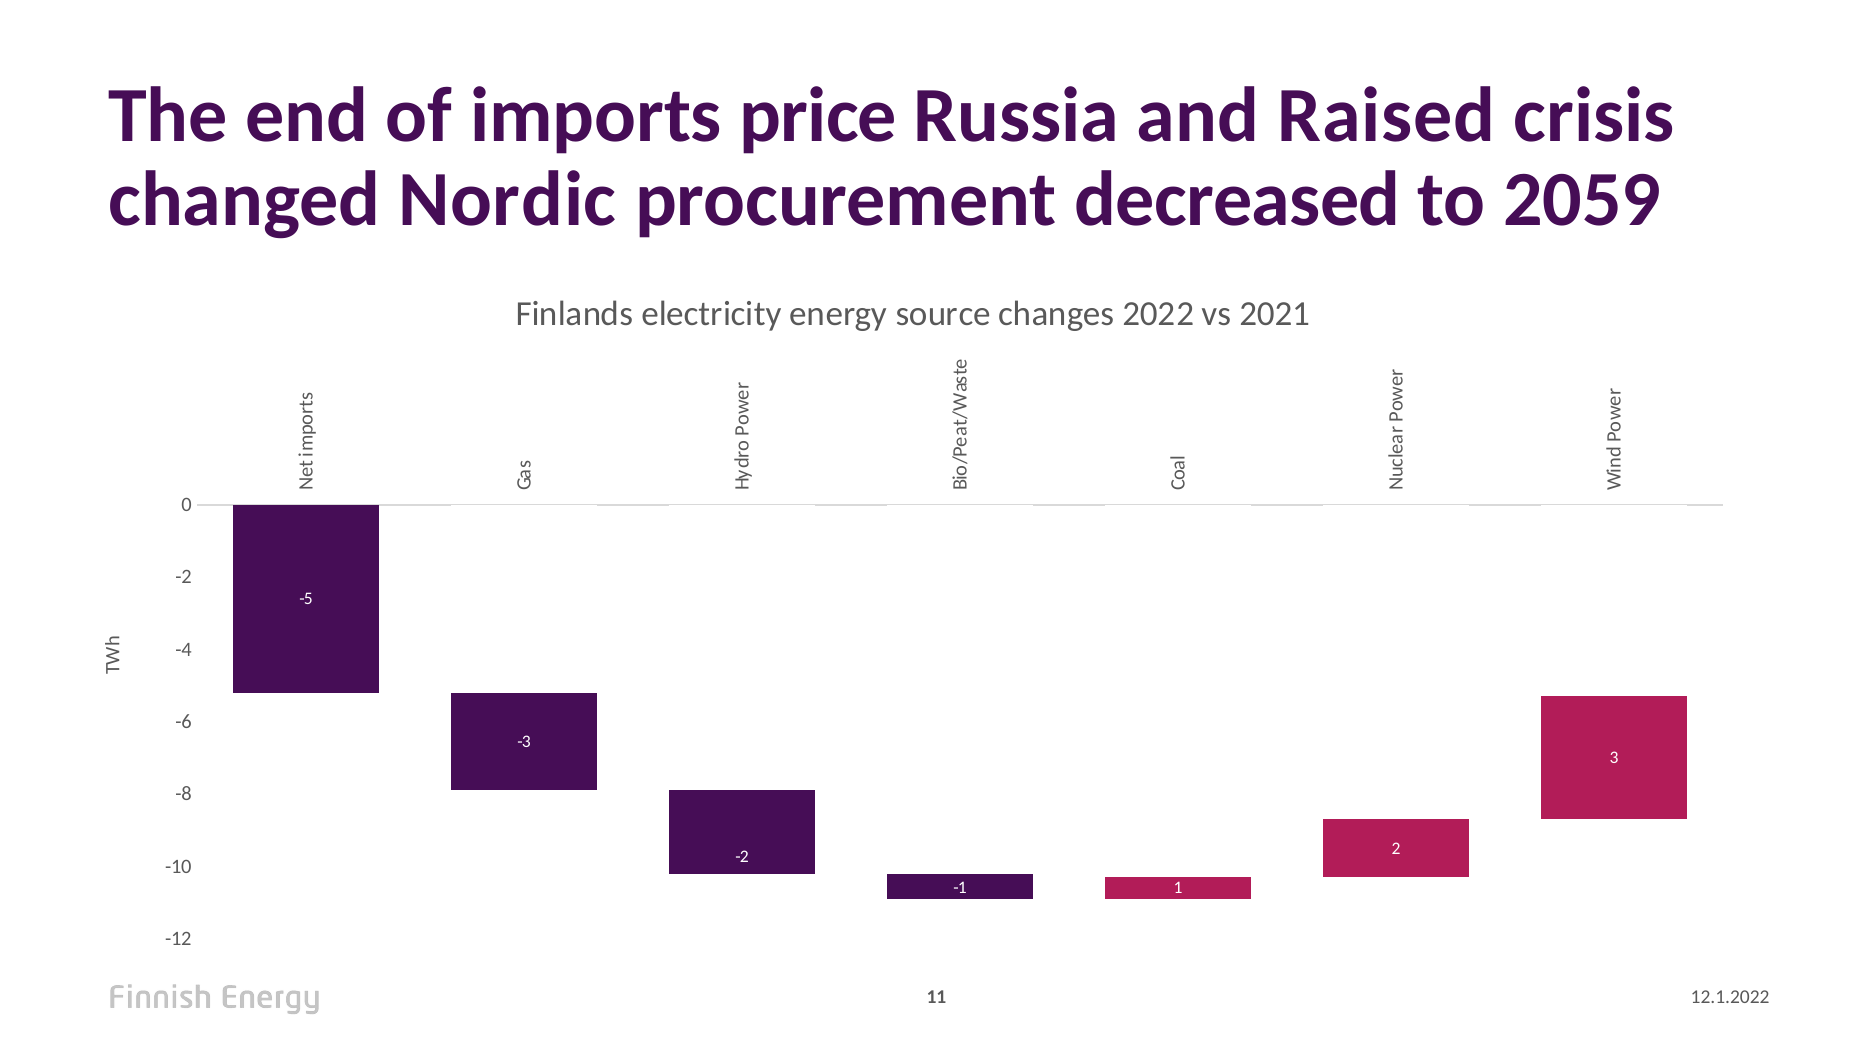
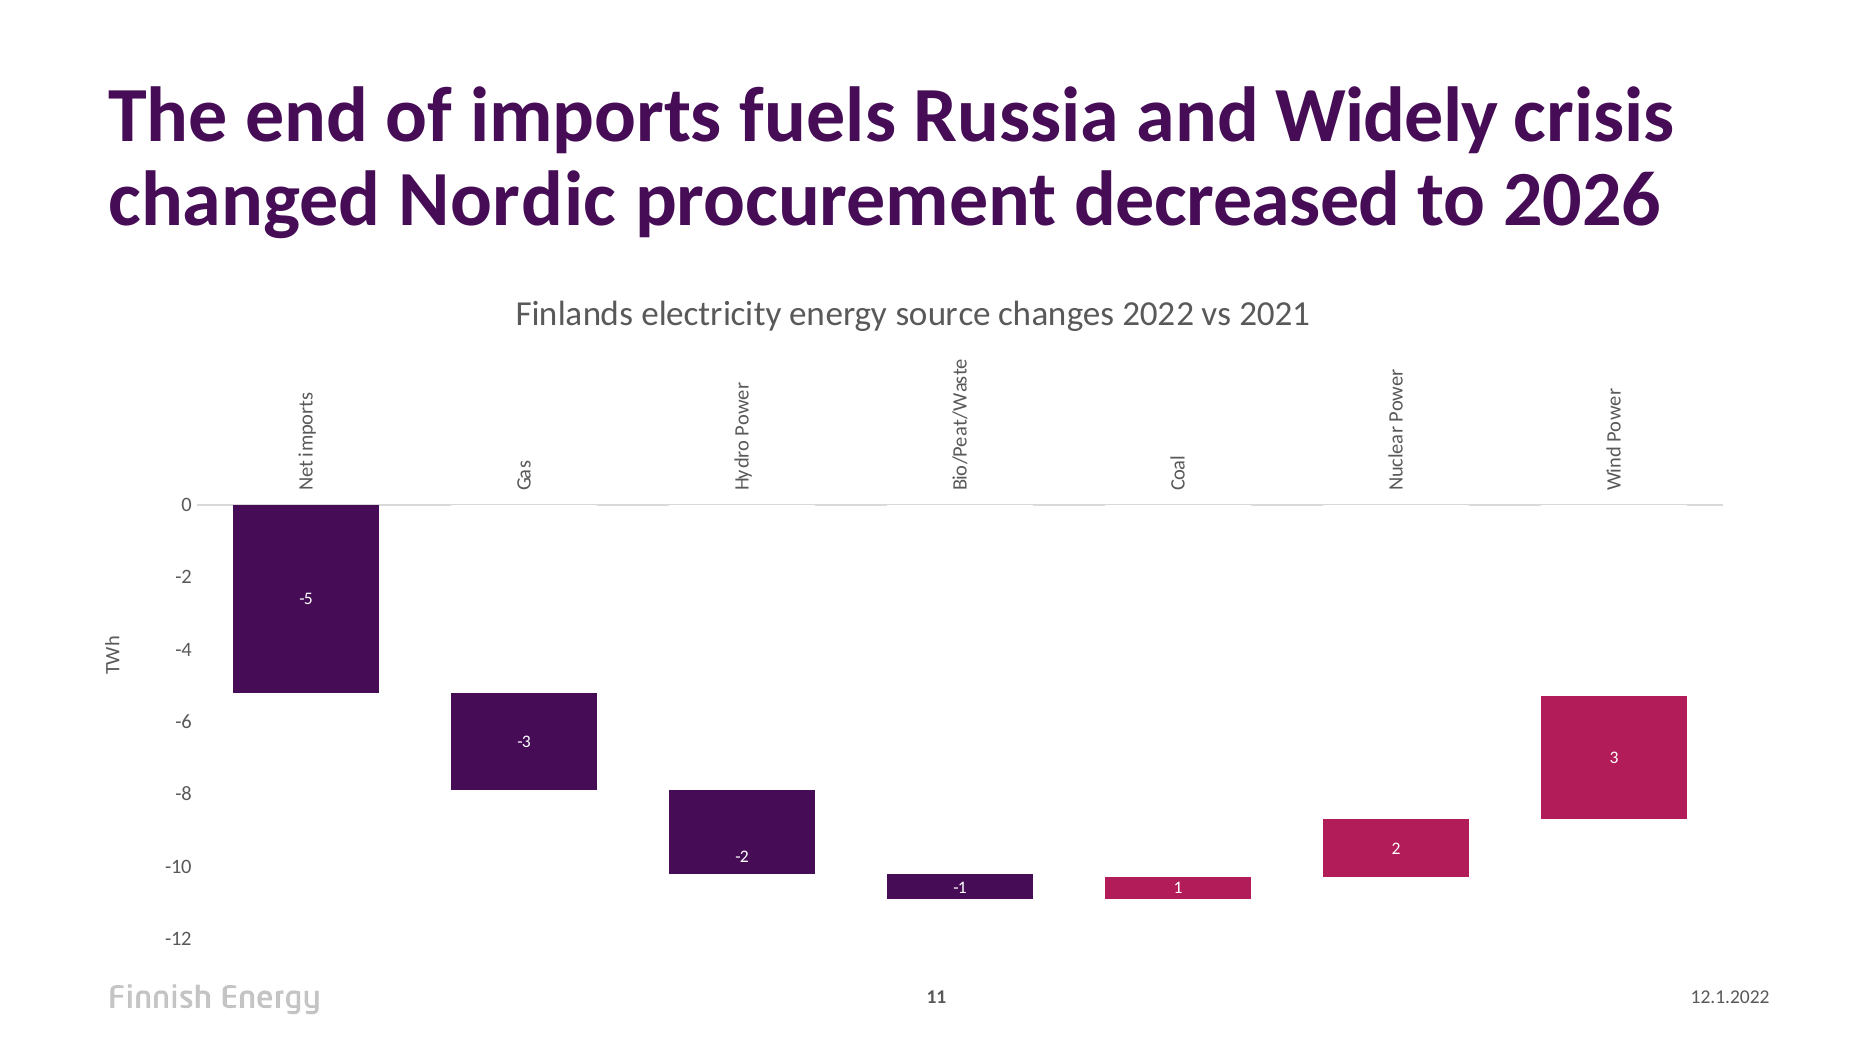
price: price -> fuels (818, 115)
Raised: Raised -> Widely (1387, 115)
2059: 2059 -> 2026 (1582, 200)
